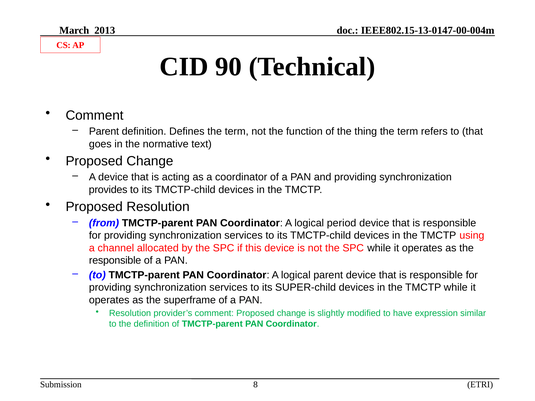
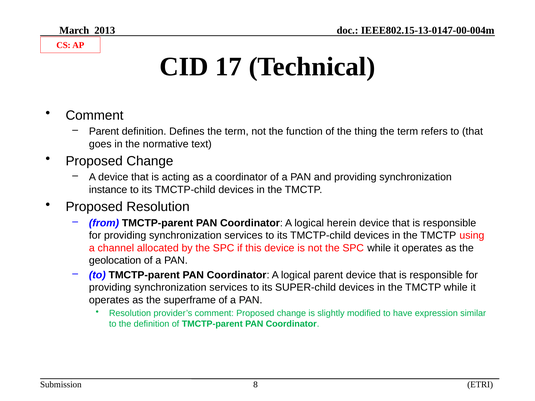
90: 90 -> 17 (229, 67)
provides: provides -> instance (108, 190)
period: period -> herein (342, 223)
responsible: responsible -> geolocation (115, 261)
